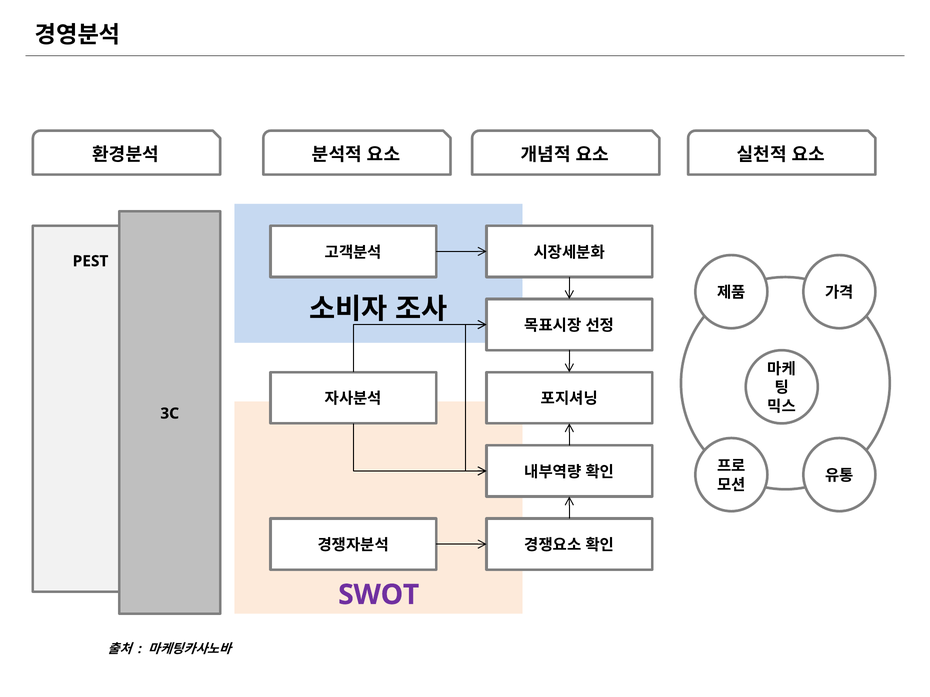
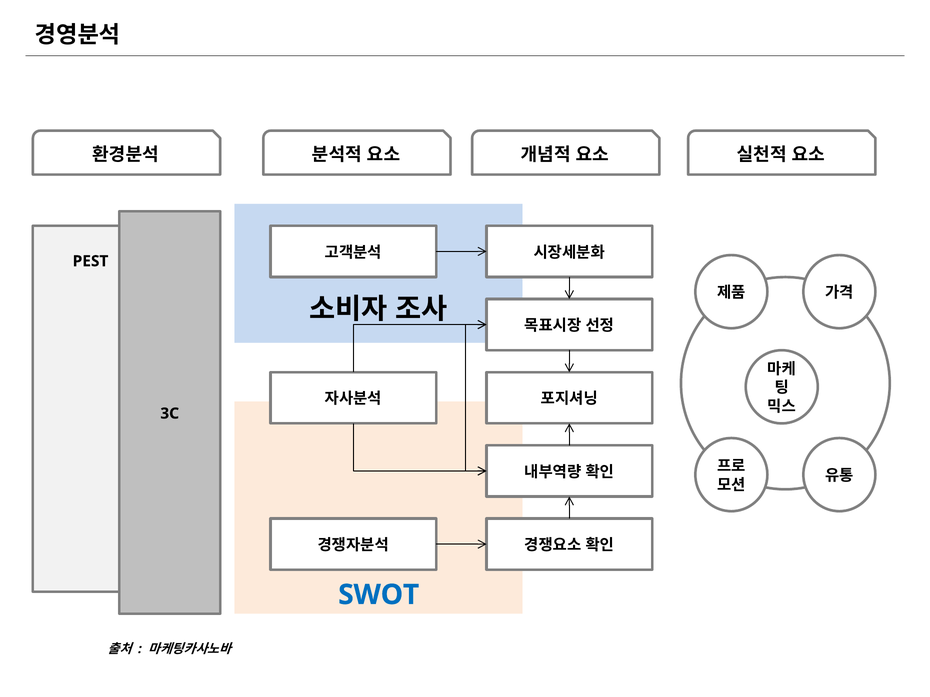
SWOT colour: purple -> blue (379, 595)
